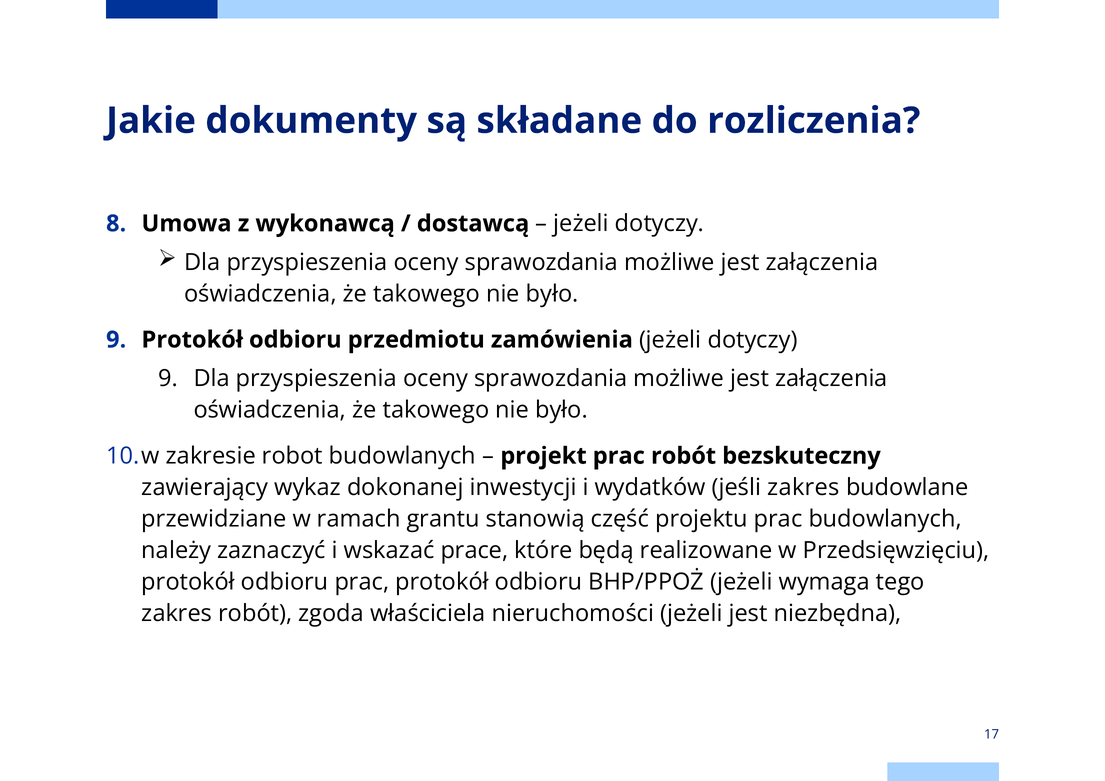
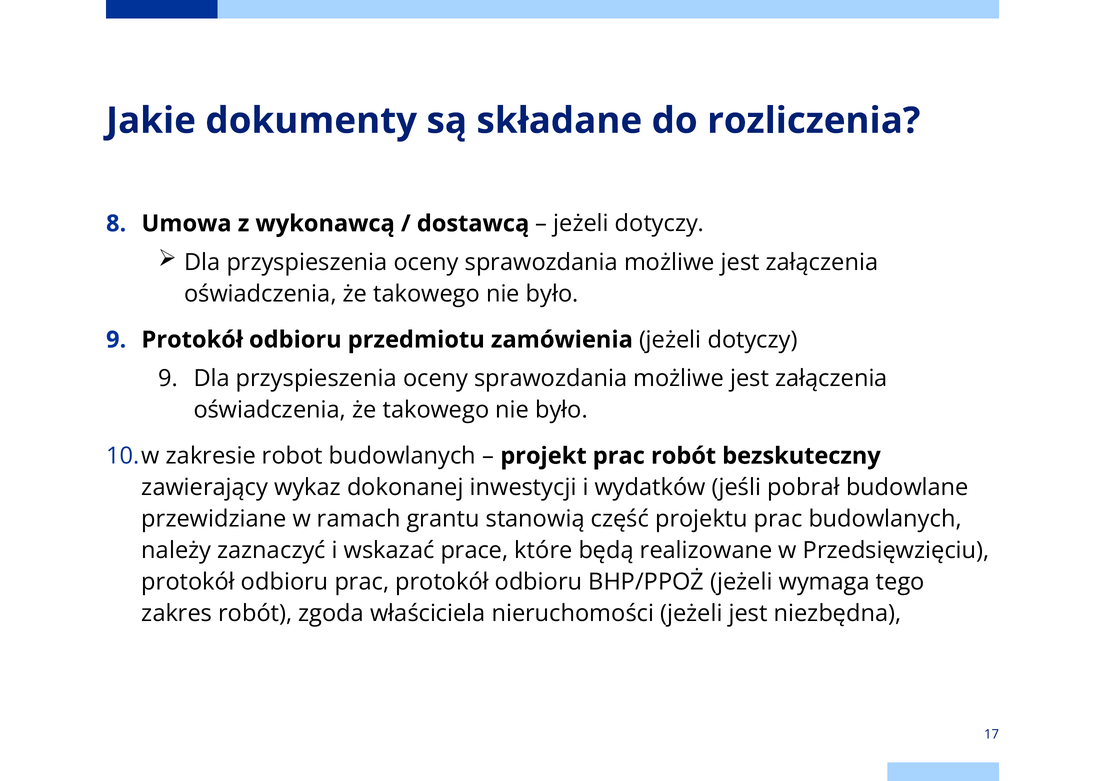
jeśli zakres: zakres -> pobrał (803, 488)
